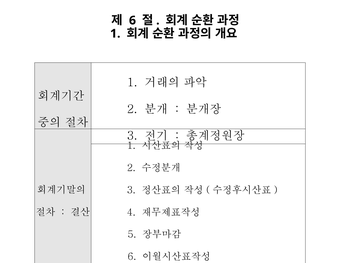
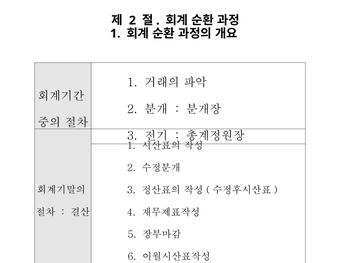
6: 6 -> 2 (132, 20)
